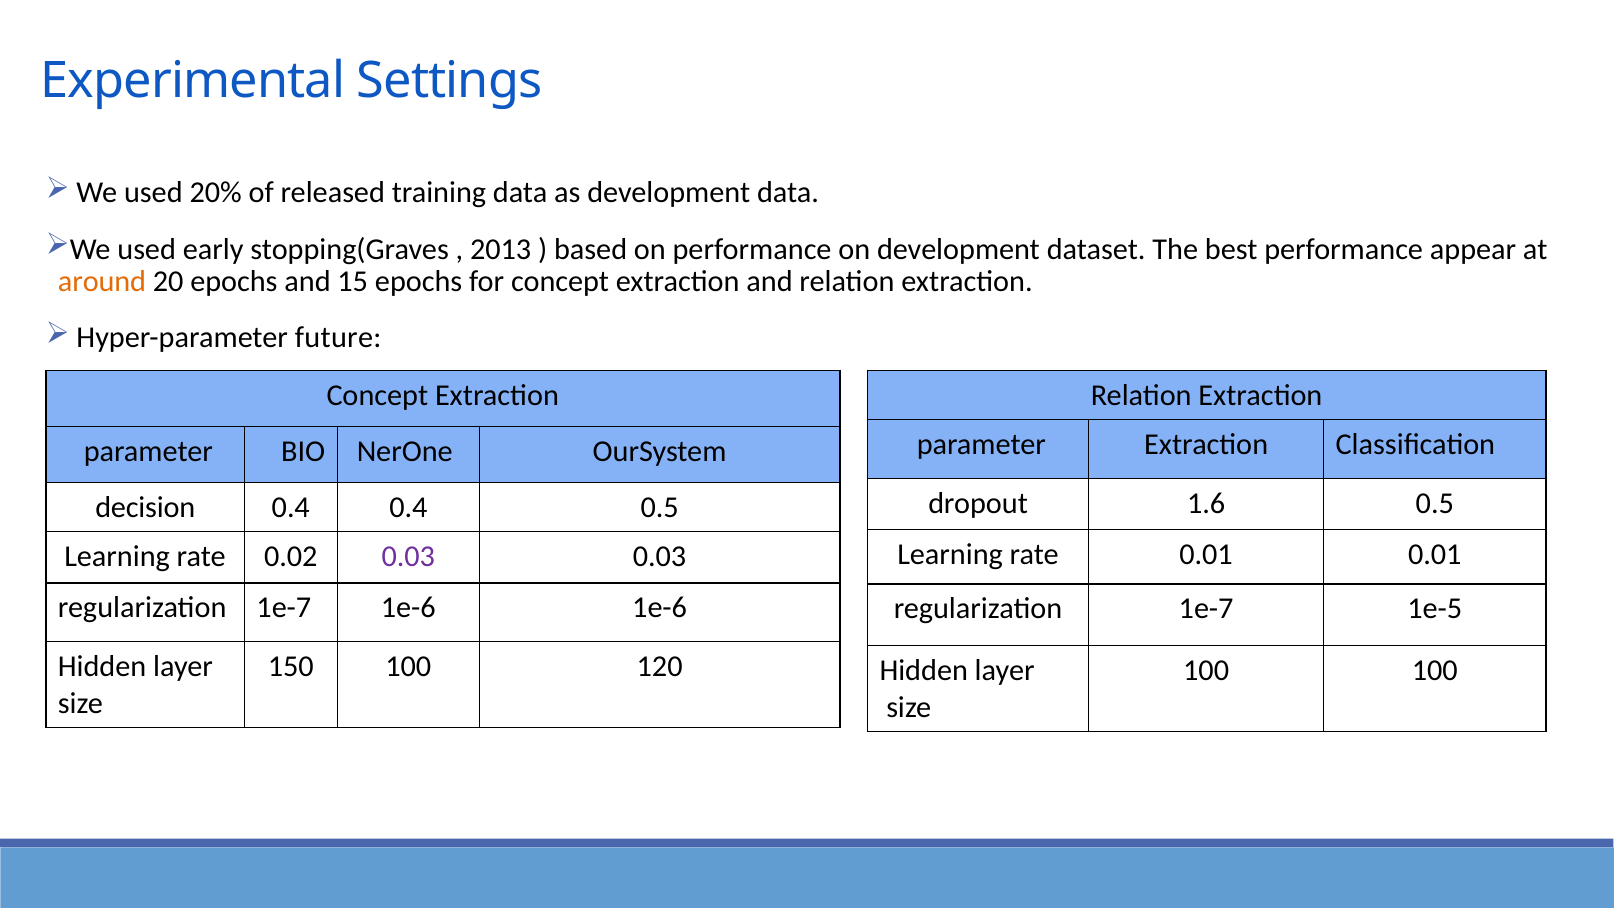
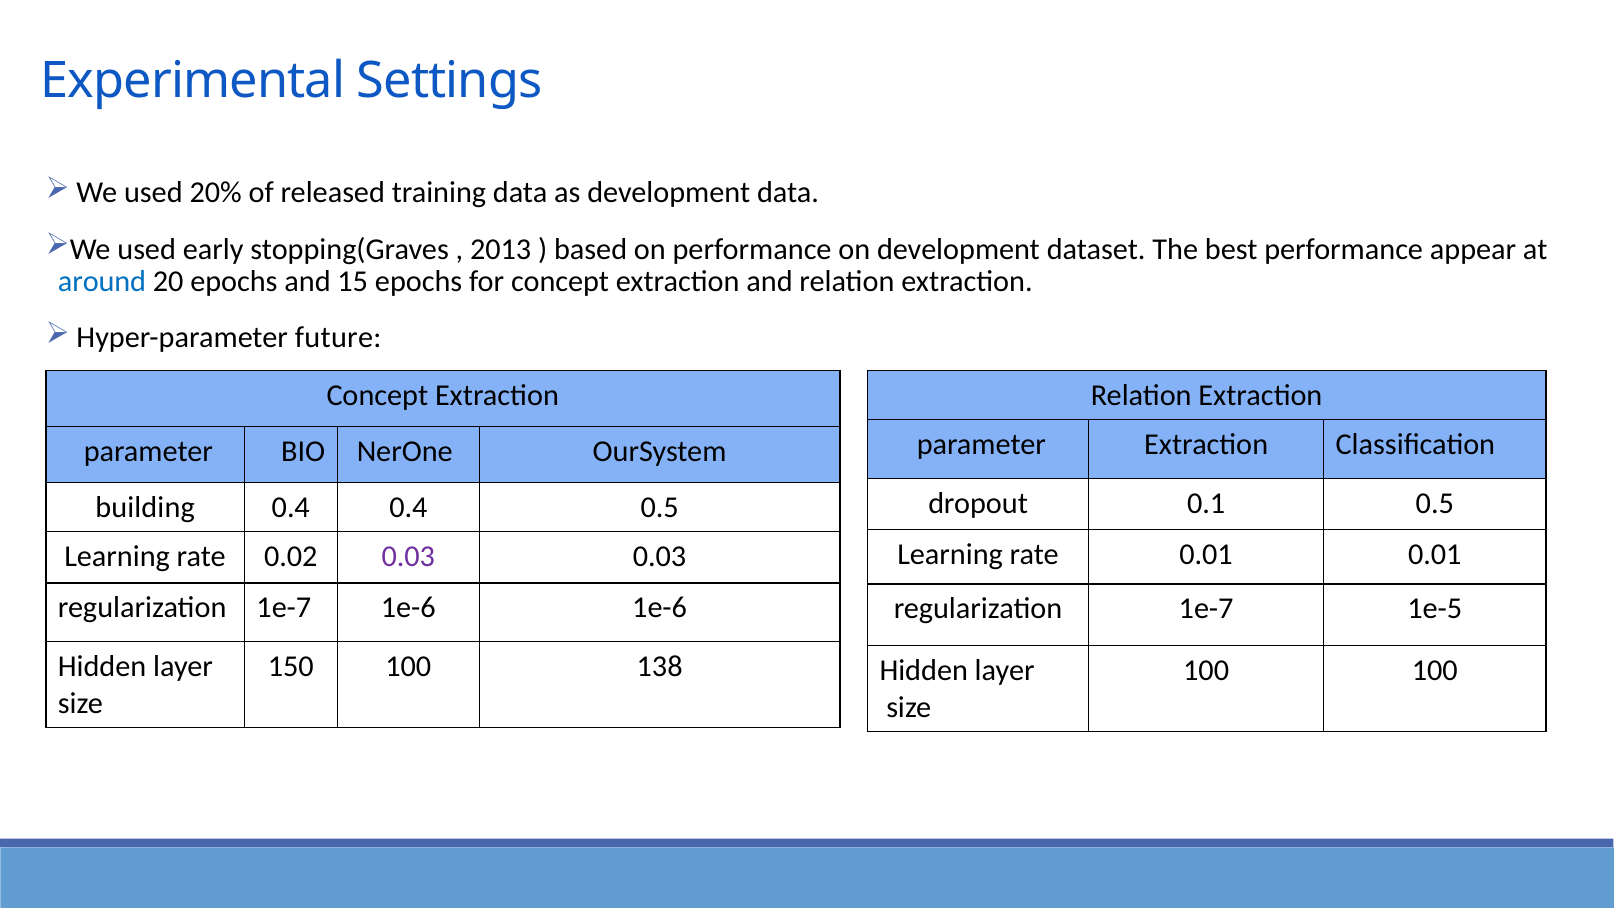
around colour: orange -> blue (102, 282)
1.6: 1.6 -> 0.1 (1206, 504)
decision: decision -> building (145, 507)
120: 120 -> 138 (660, 666)
